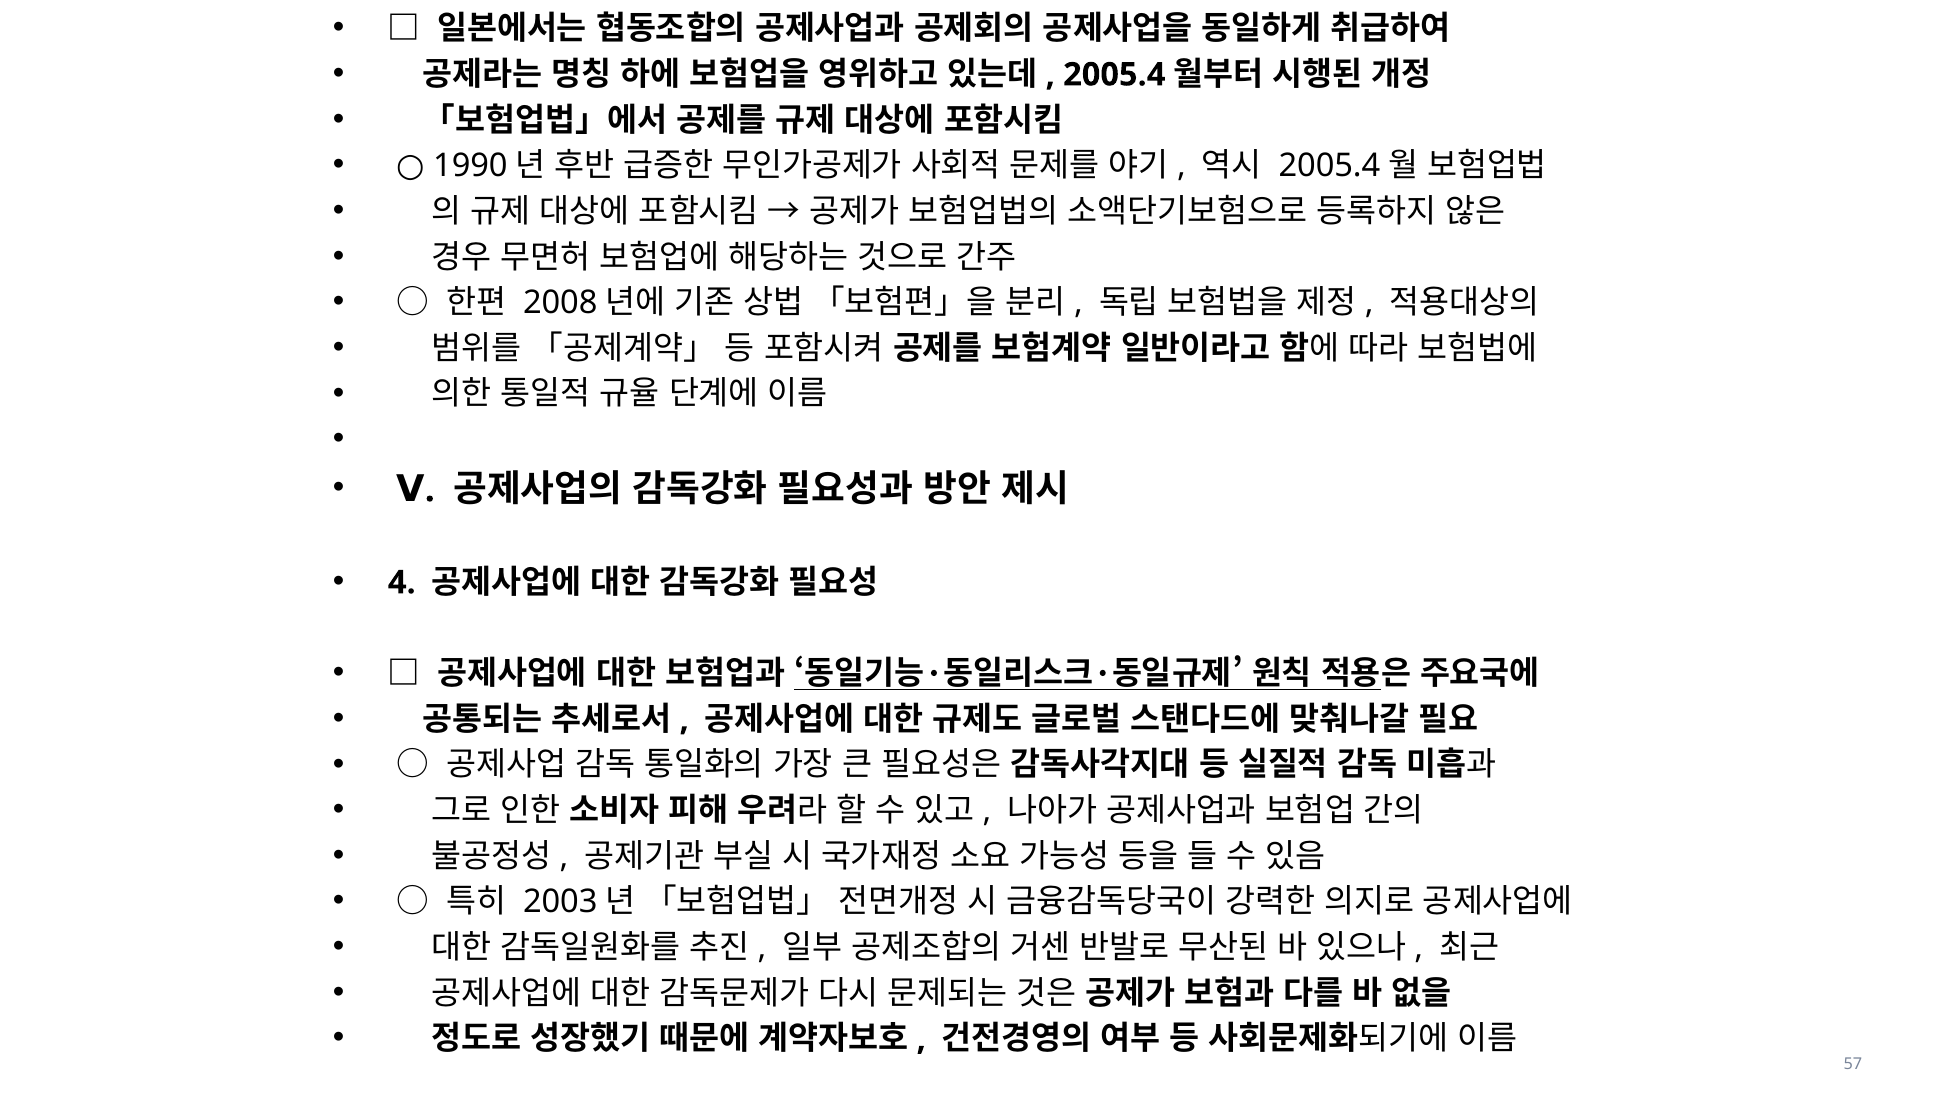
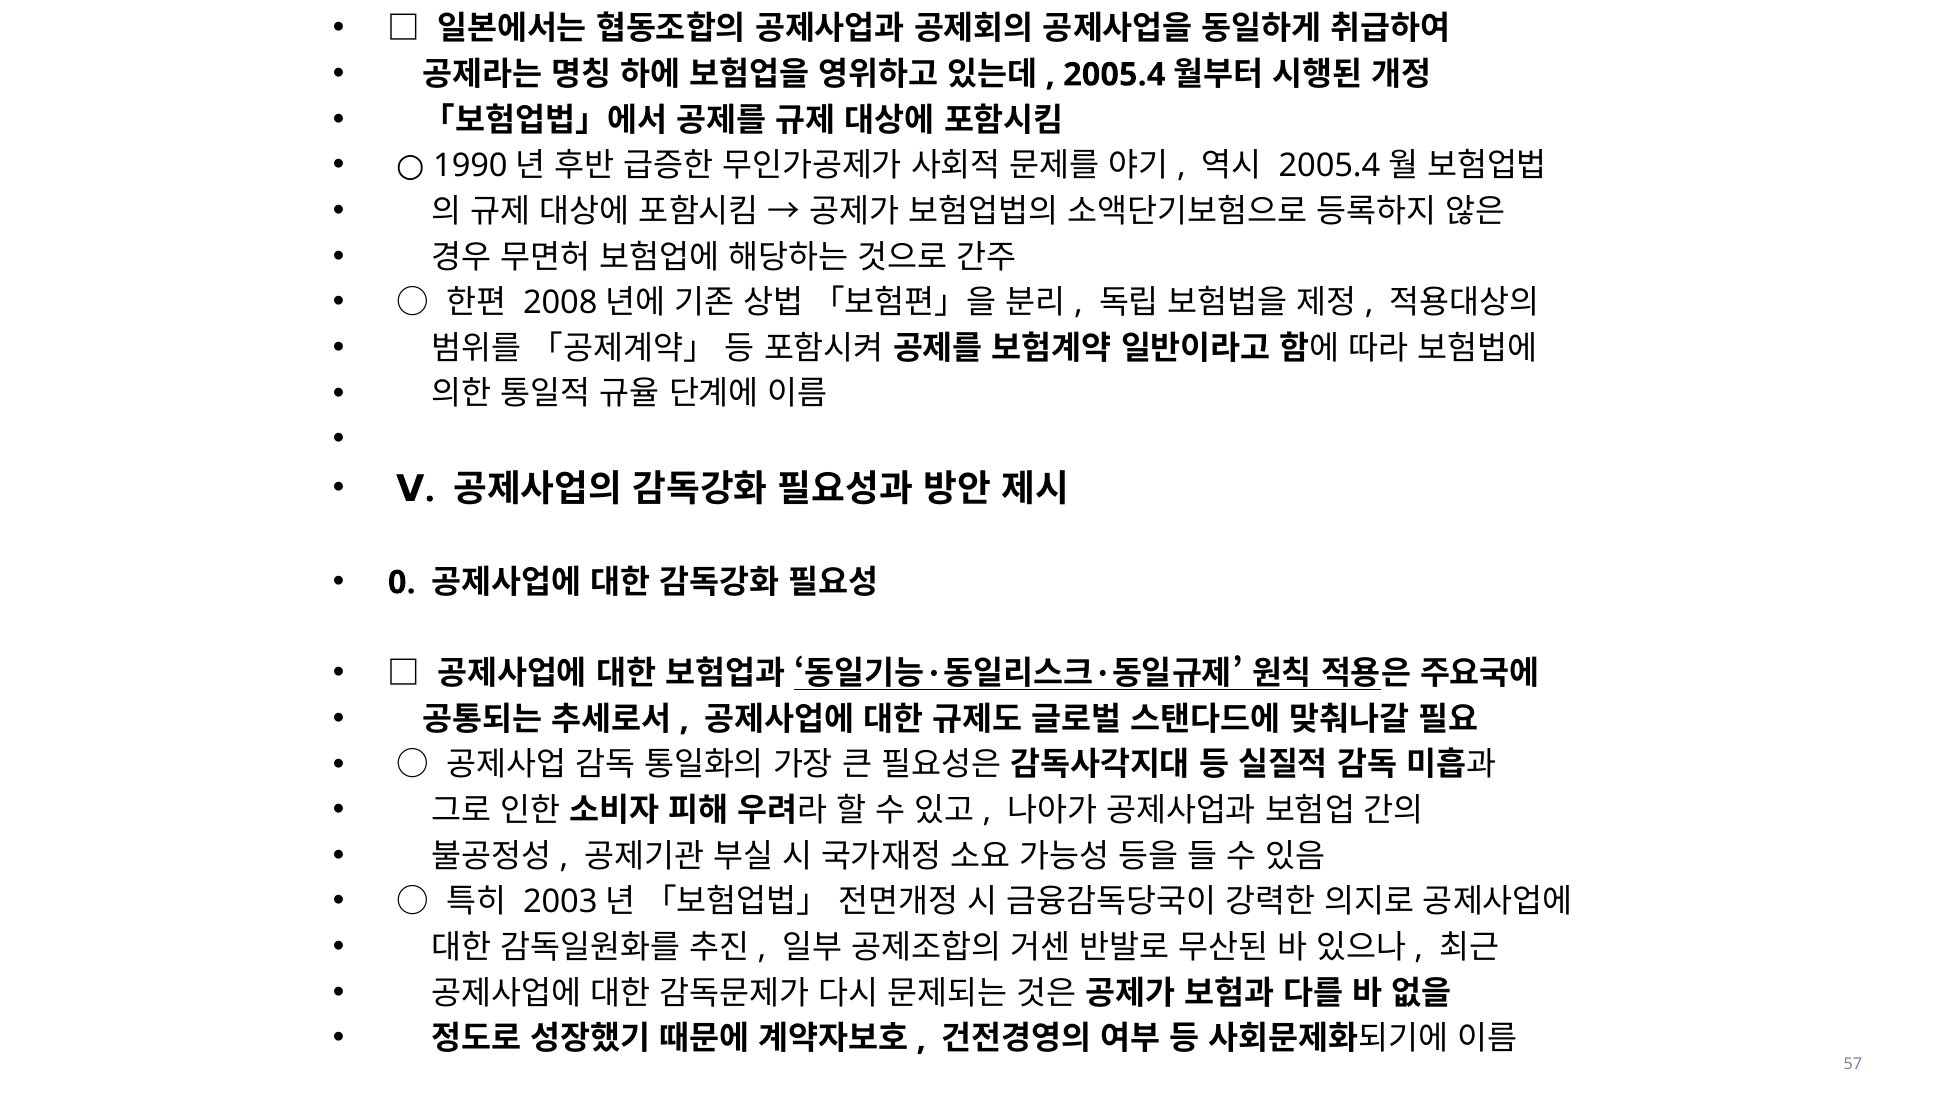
4: 4 -> 0 (402, 582)
